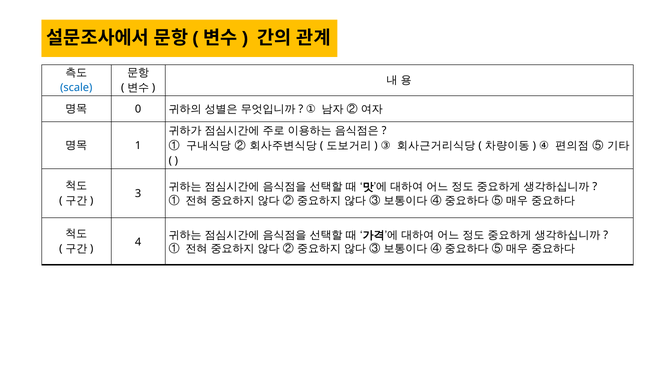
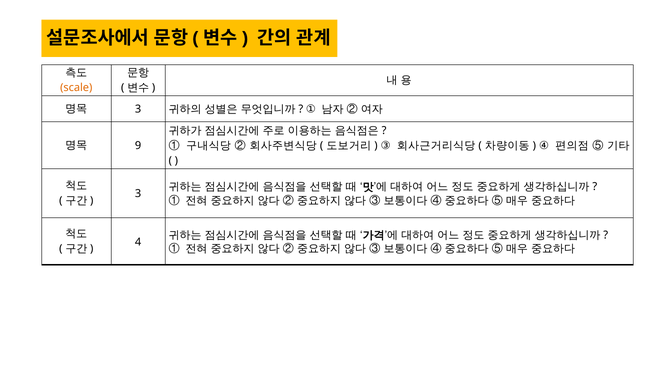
scale colour: blue -> orange (76, 87)
0: 0 -> 3 (138, 109)
1: 1 -> 9 (138, 146)
